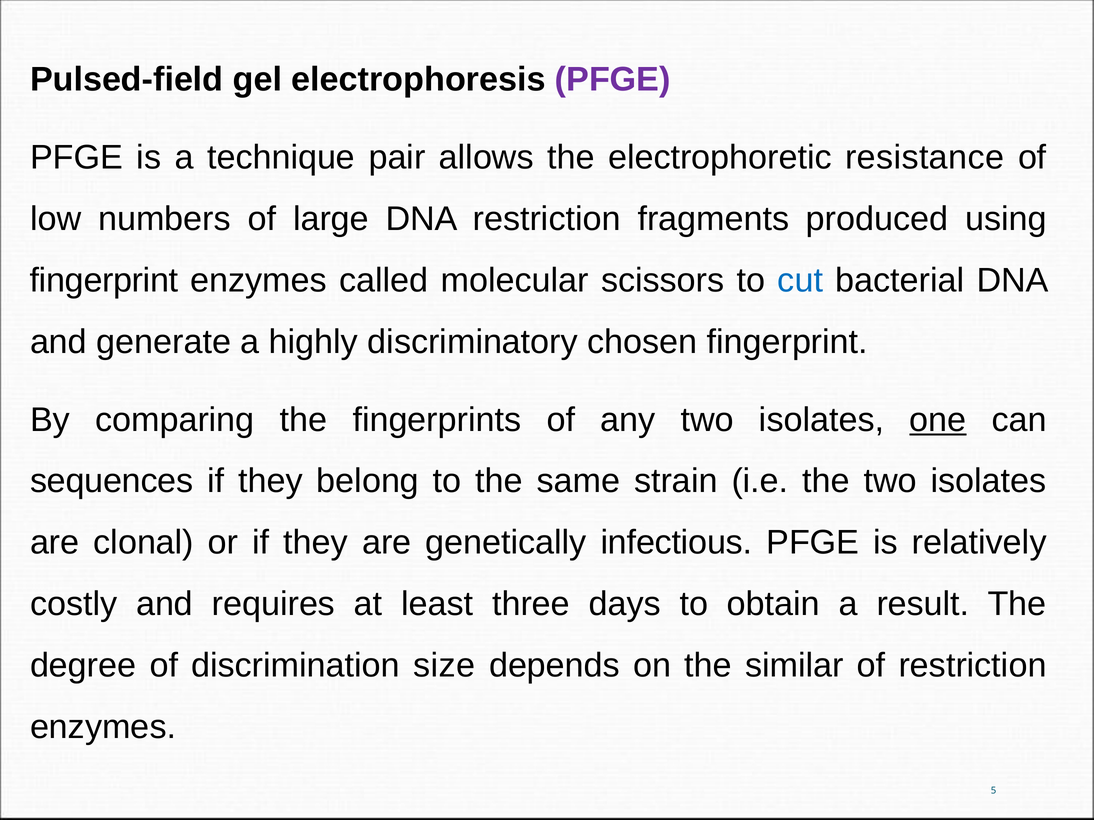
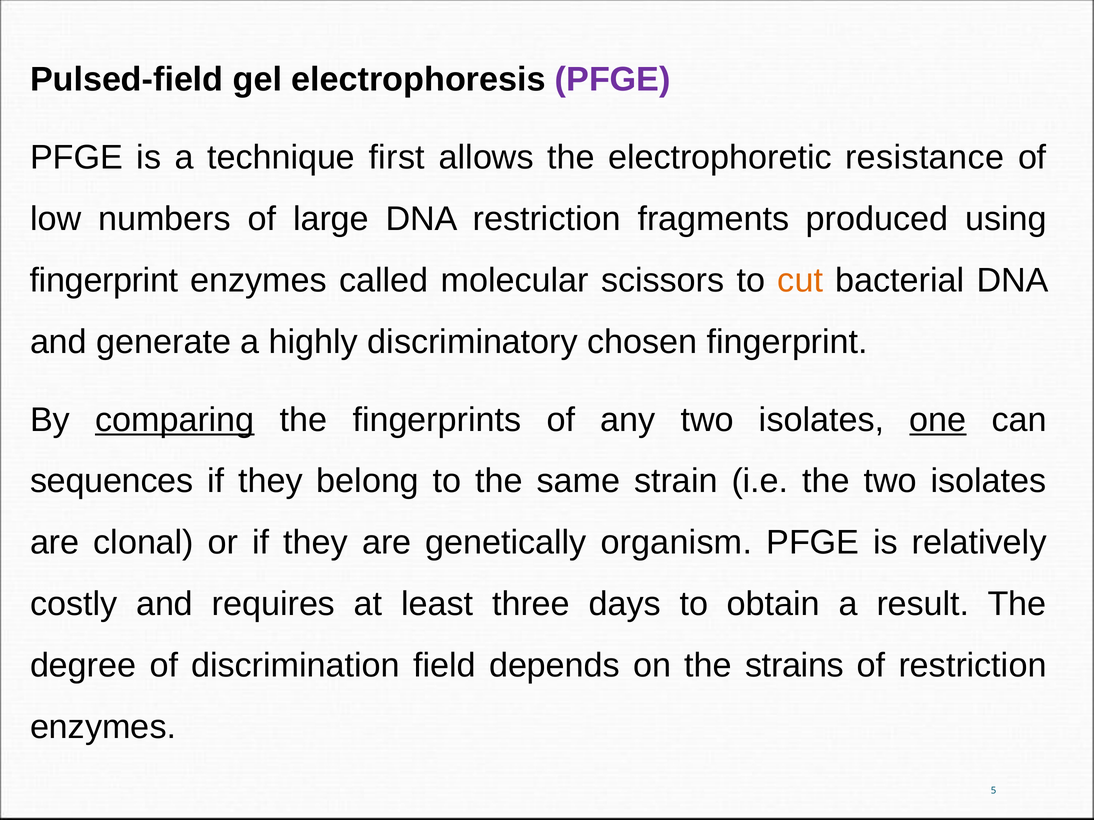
pair: pair -> first (397, 158)
cut colour: blue -> orange (800, 281)
comparing underline: none -> present (175, 420)
infectious: infectious -> organism (676, 543)
size: size -> field (444, 666)
similar: similar -> strains (795, 666)
